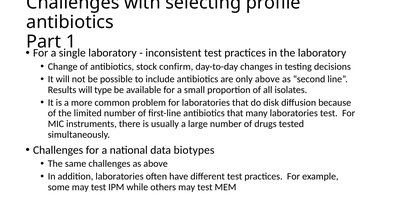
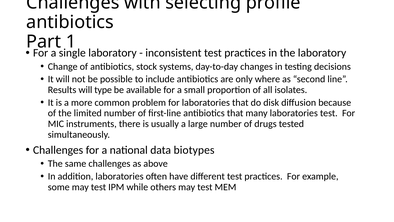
confirm: confirm -> systems (176, 66)
only above: above -> where (267, 79)
